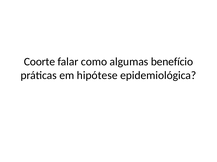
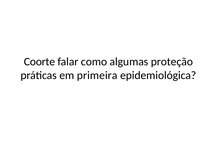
benefício: benefício -> proteção (172, 62)
hipótese: hipótese -> primeira (97, 76)
